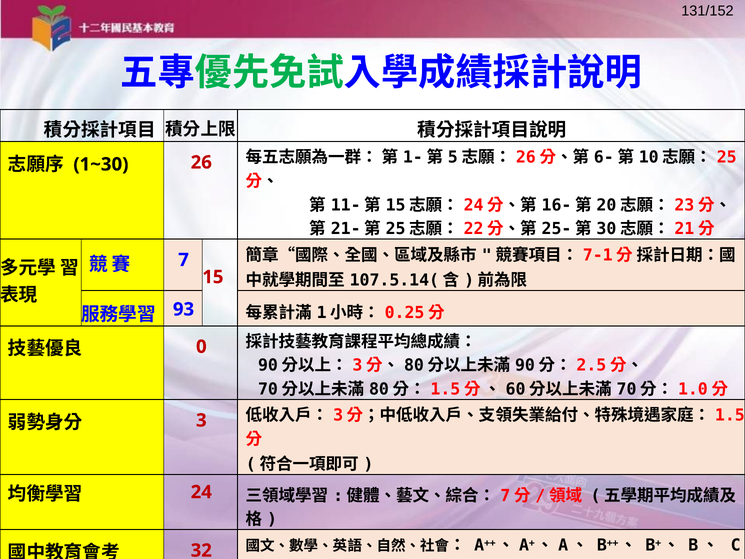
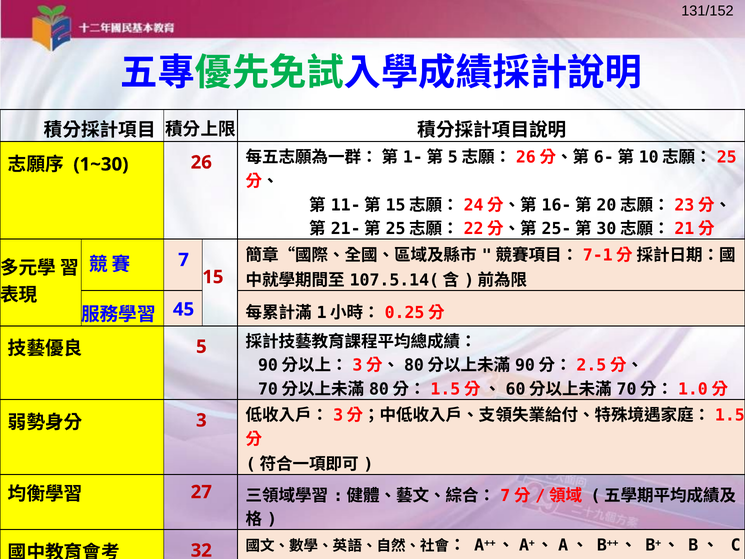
93: 93 -> 45 (184, 309)
0: 0 -> 5 (201, 347)
24: 24 -> 27 (201, 492)
